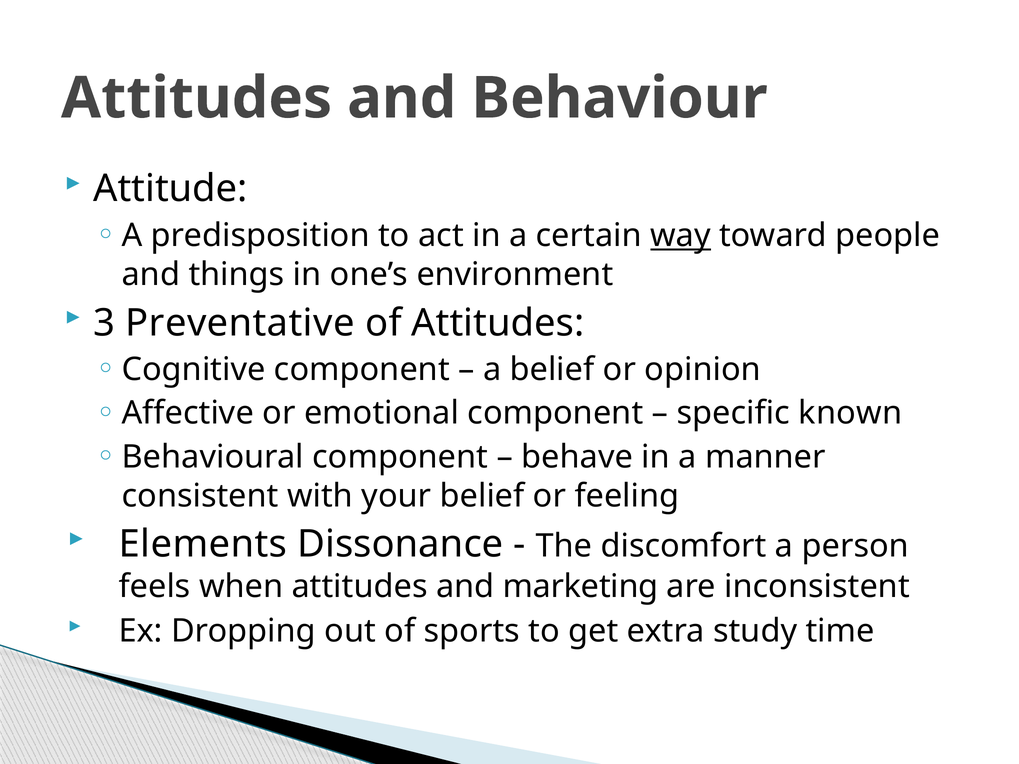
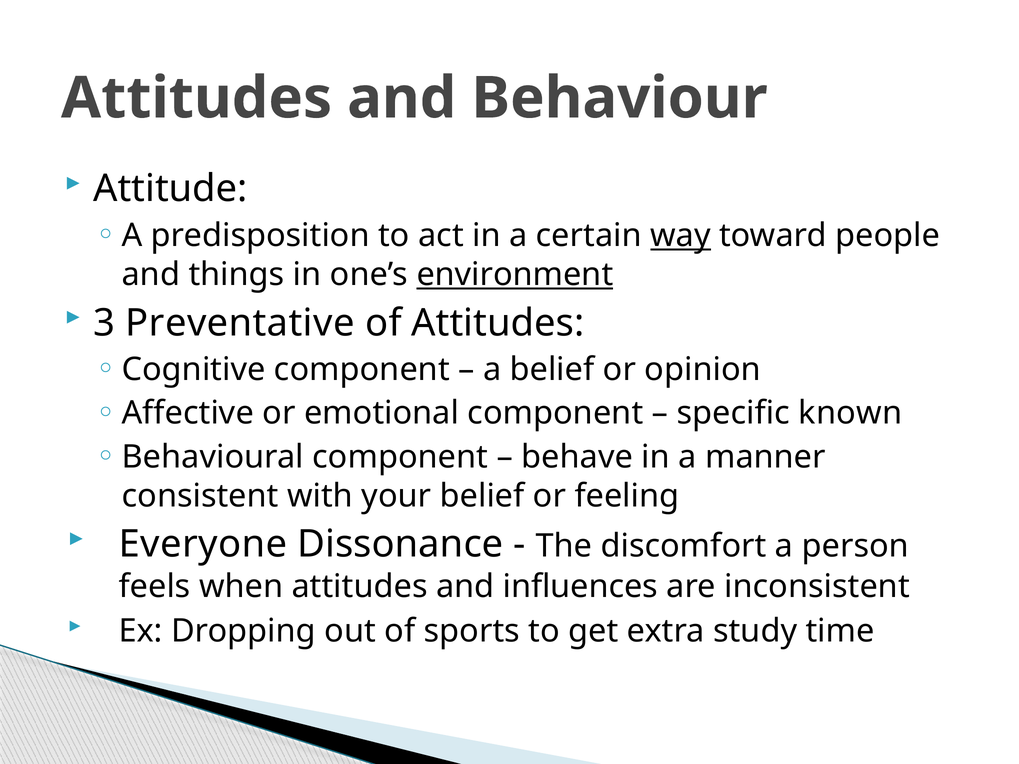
environment underline: none -> present (515, 275)
Elements: Elements -> Everyone (203, 545)
marketing: marketing -> influences (580, 587)
